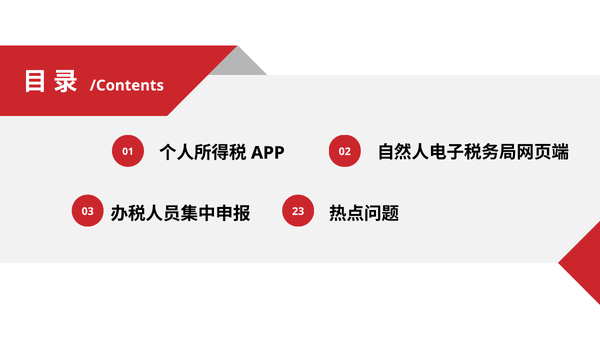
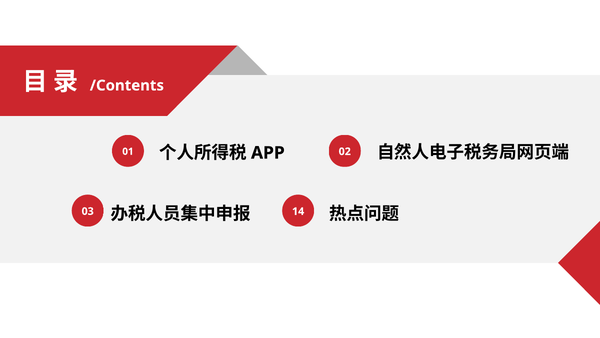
23: 23 -> 14 (298, 211)
